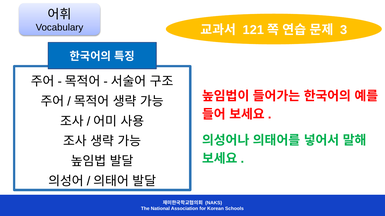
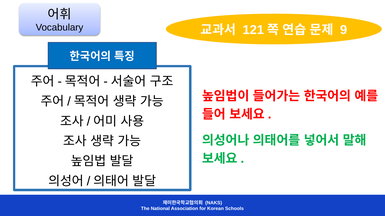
3: 3 -> 9 (344, 30)
